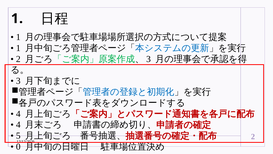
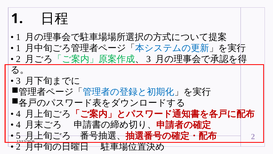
0: 0 -> 2 (18, 146)
